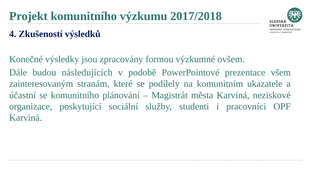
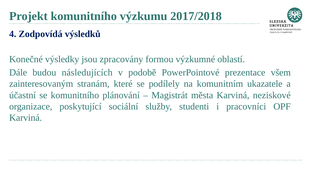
Zkušeností: Zkušeností -> Zodpovídá (41, 34)
ovšem: ovšem -> oblastí (231, 59)
